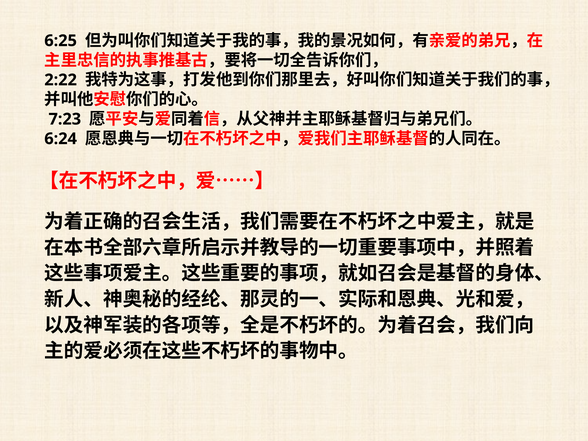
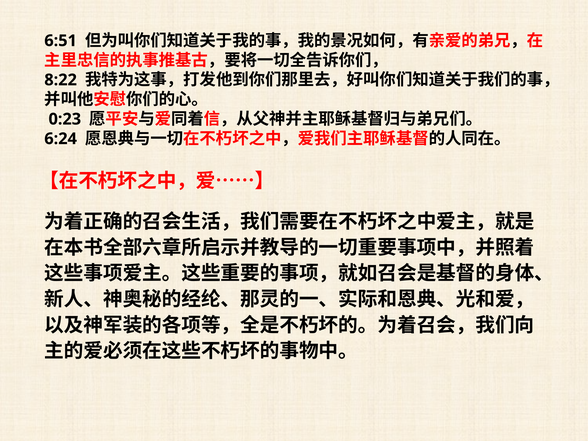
6:25: 6:25 -> 6:51 (61, 41)
2:22: 2:22 -> 8:22 (61, 80)
7:23: 7:23 -> 0:23 (65, 119)
